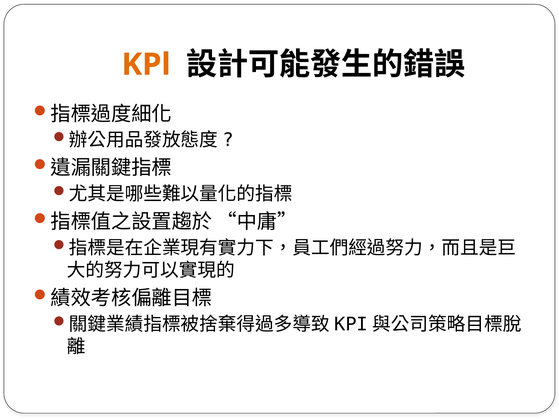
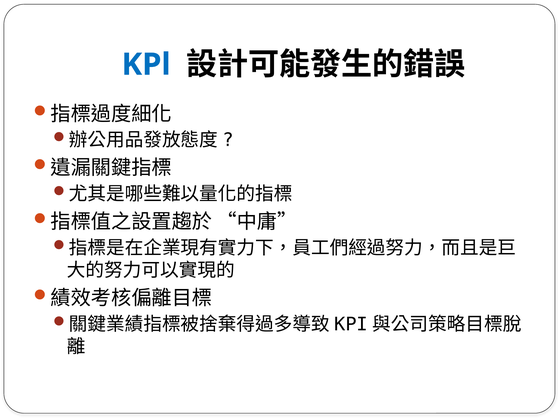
KPl colour: orange -> blue (146, 65)
